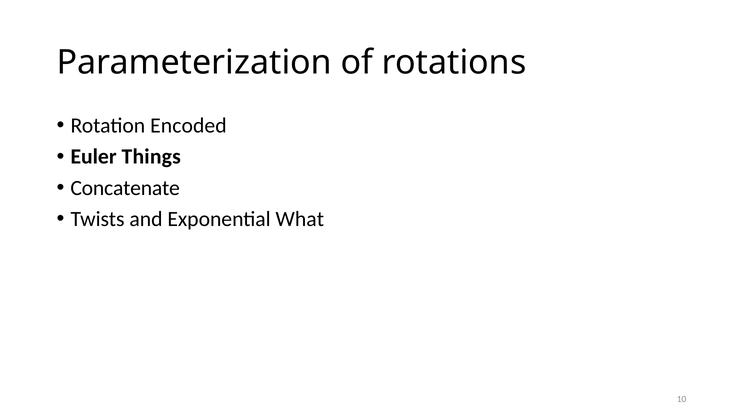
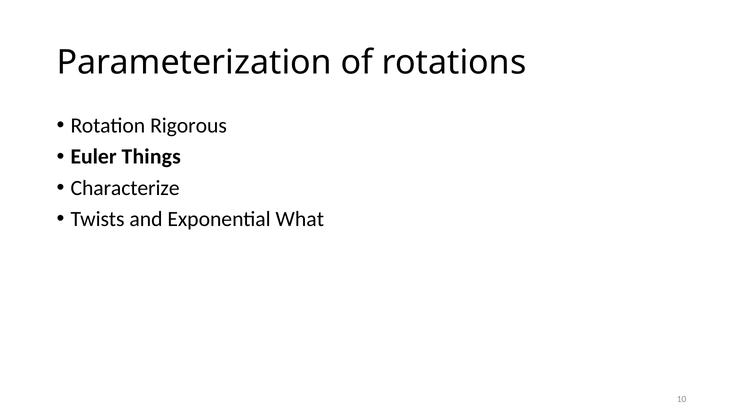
Encoded: Encoded -> Rigorous (189, 126)
Concatenate: Concatenate -> Characterize (125, 188)
